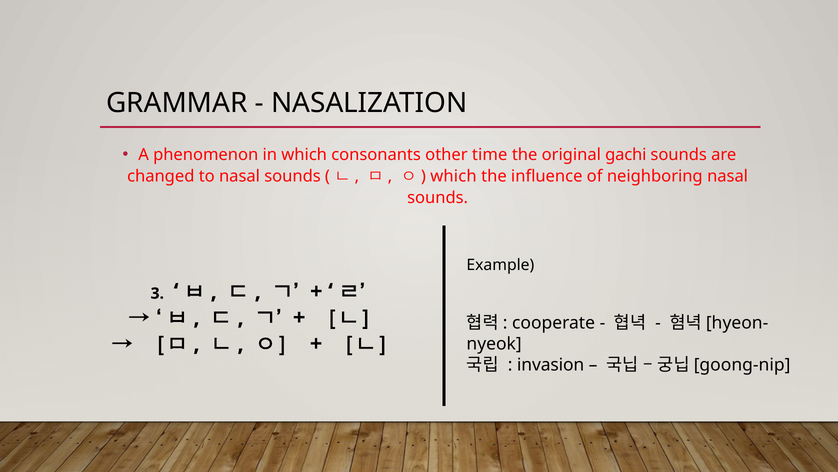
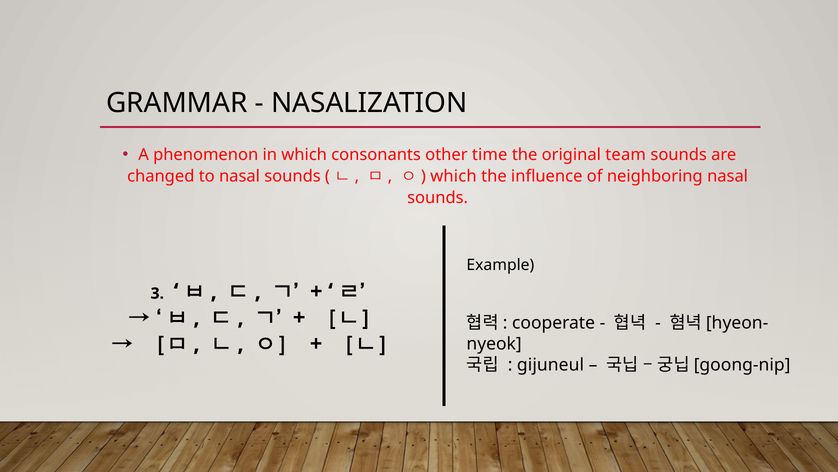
gachi: gachi -> team (626, 154)
invasion: invasion -> gijuneul (551, 364)
